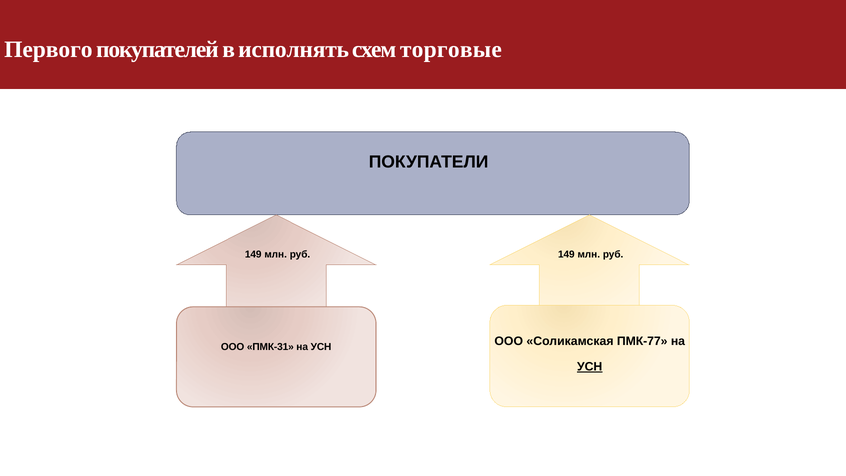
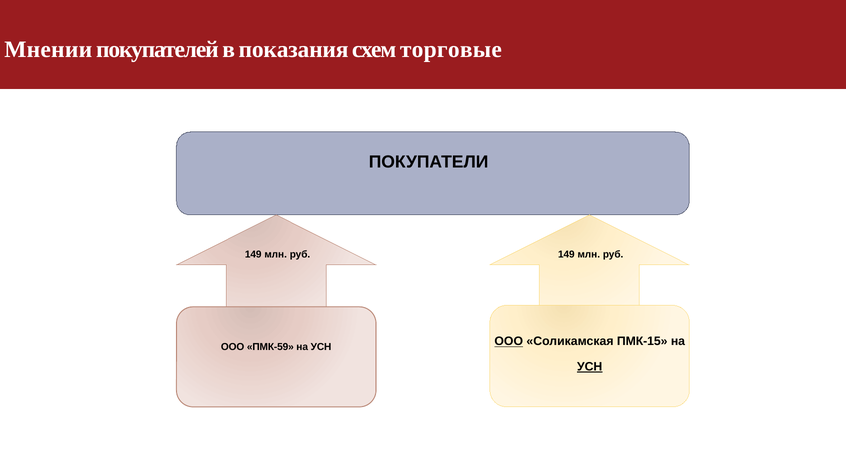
Первого: Первого -> Мнении (48, 49)
исполнять: исполнять -> показания (294, 49)
ПМК-31: ПМК-31 -> ПМК-59 (270, 347)
ООО underline: none -> present (509, 341)
ПМК-77: ПМК-77 -> ПМК-15 (642, 341)
